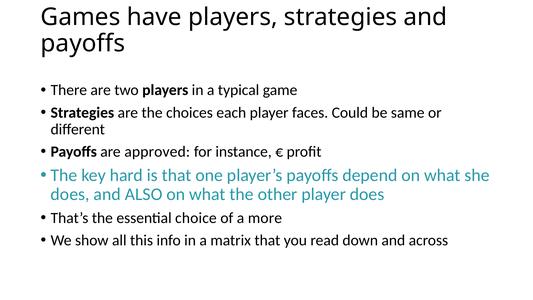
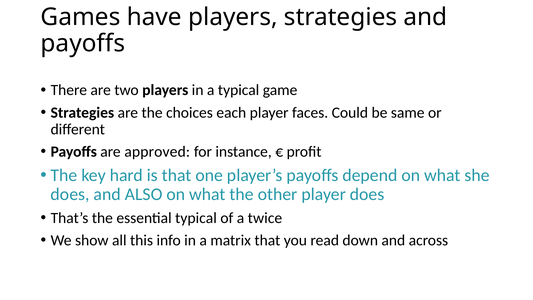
essential choice: choice -> typical (196, 218)
more: more -> twice (265, 218)
